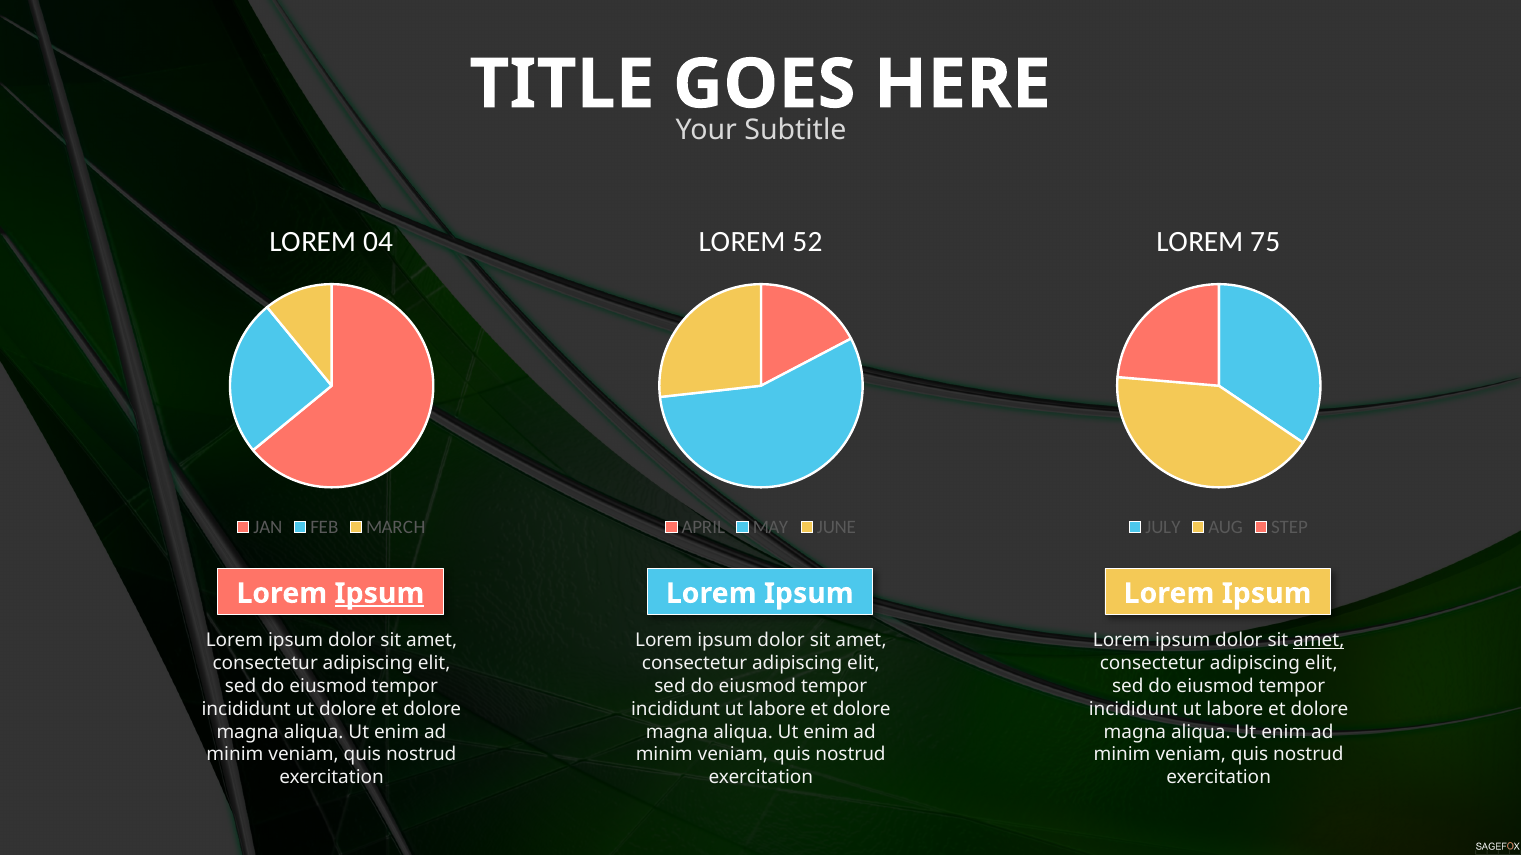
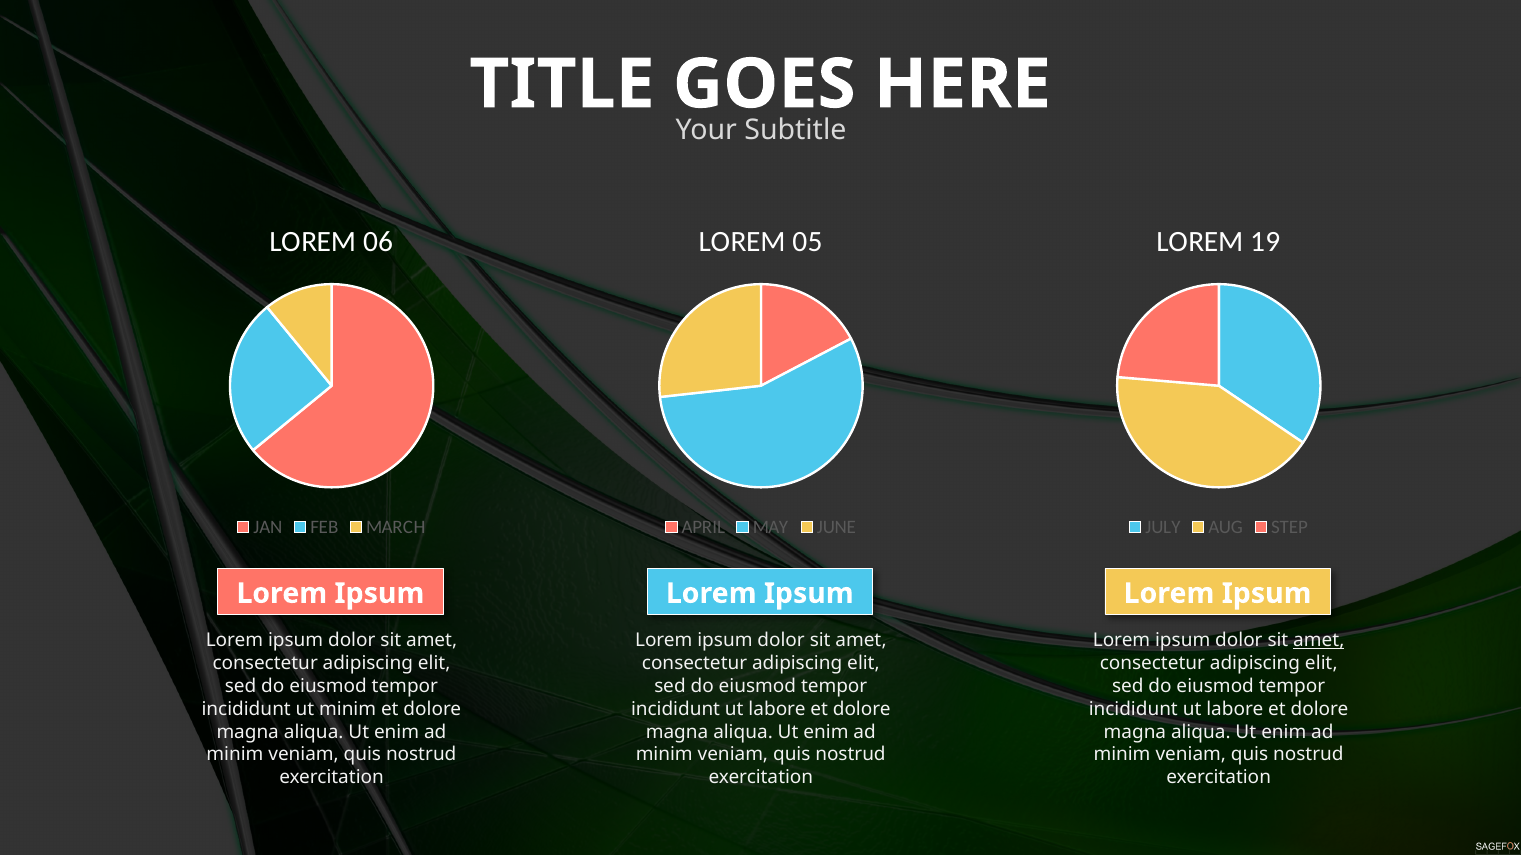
04: 04 -> 06 (378, 242)
52: 52 -> 05 (807, 242)
75: 75 -> 19 (1265, 242)
Ipsum underline: present -> none (379, 594)
ut dolore: dolore -> minim (348, 709)
